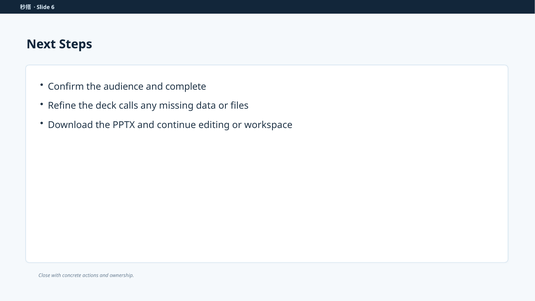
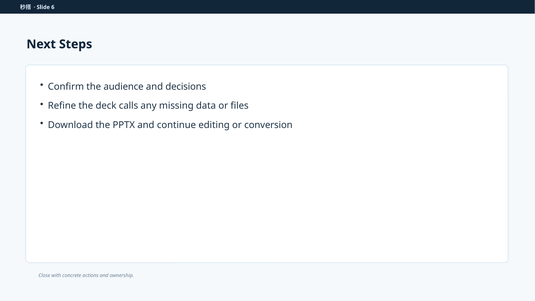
complete: complete -> decisions (186, 87)
workspace: workspace -> conversion (268, 125)
